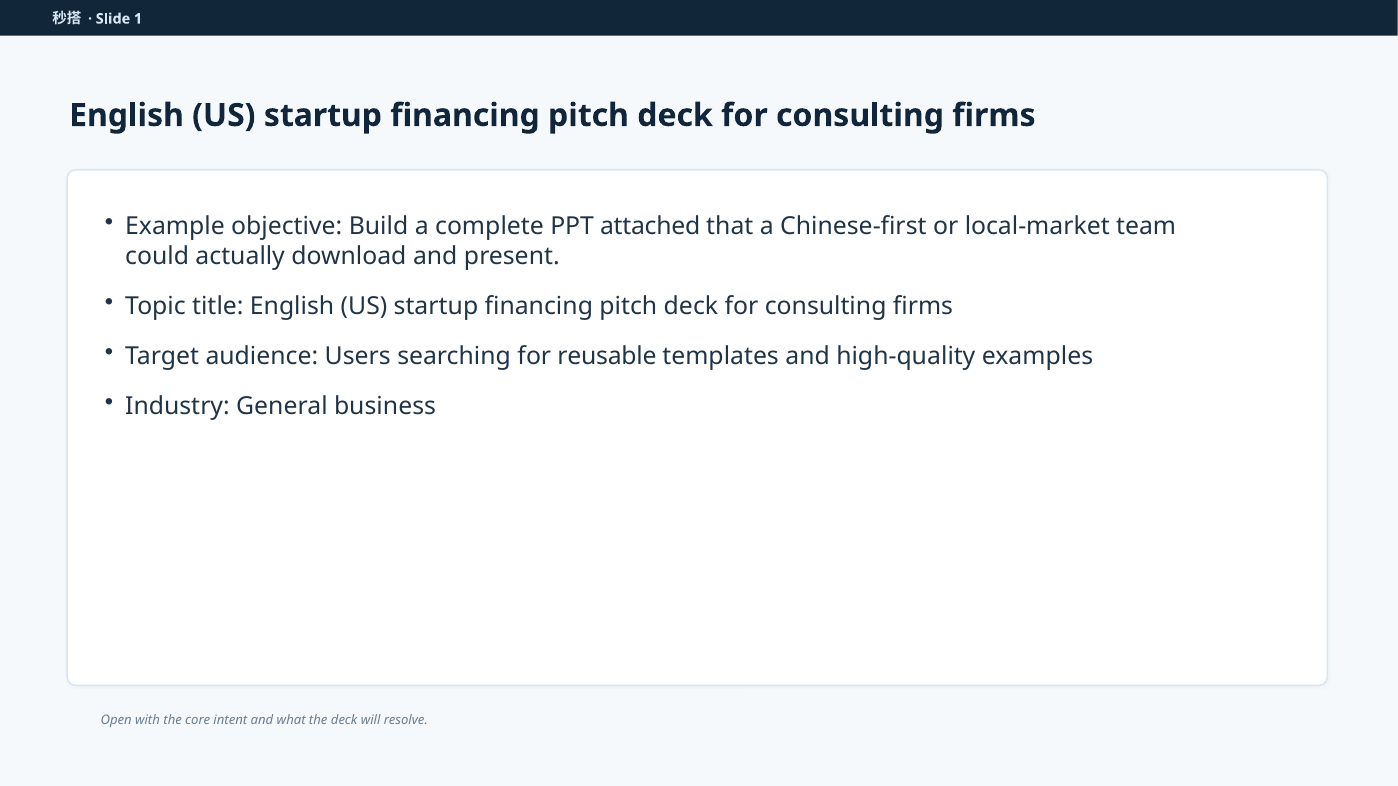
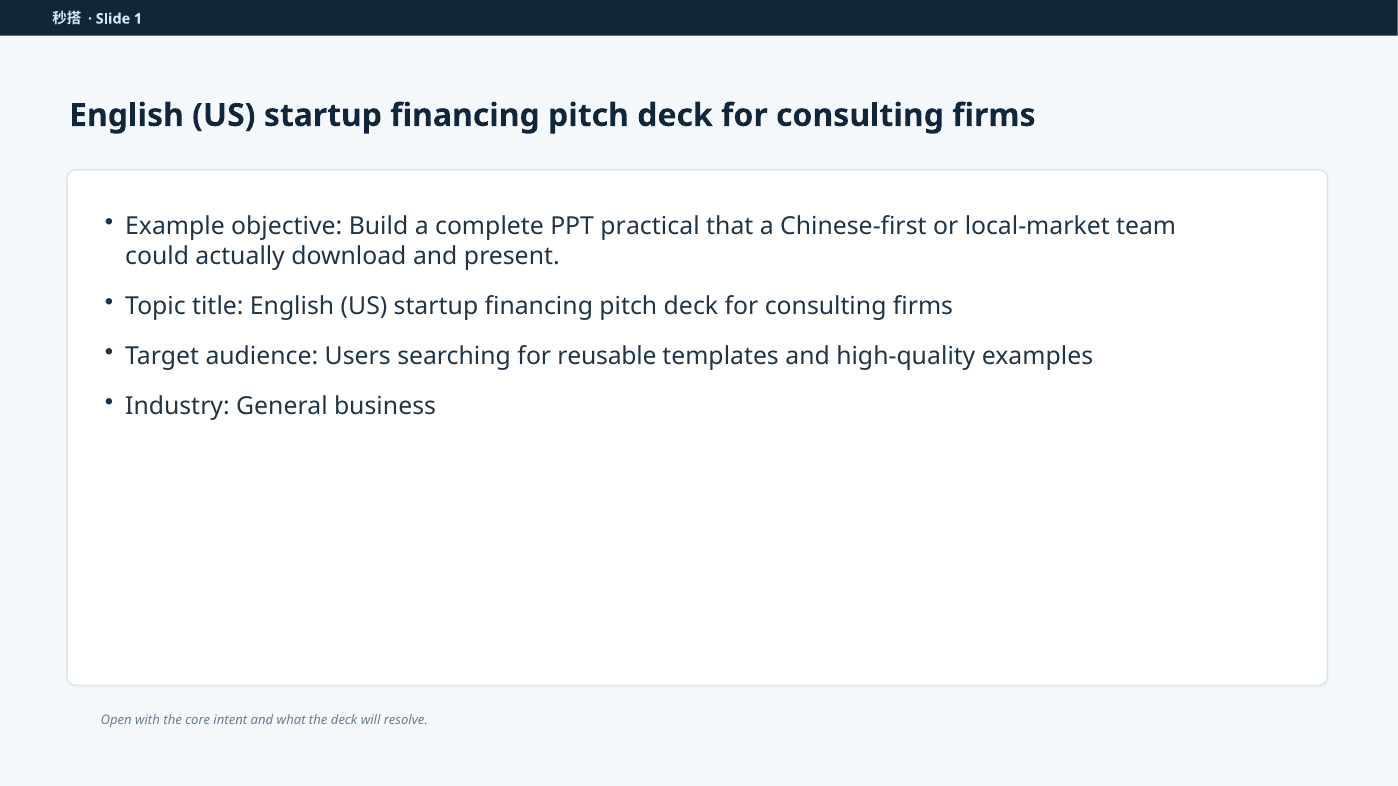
attached: attached -> practical (650, 226)
